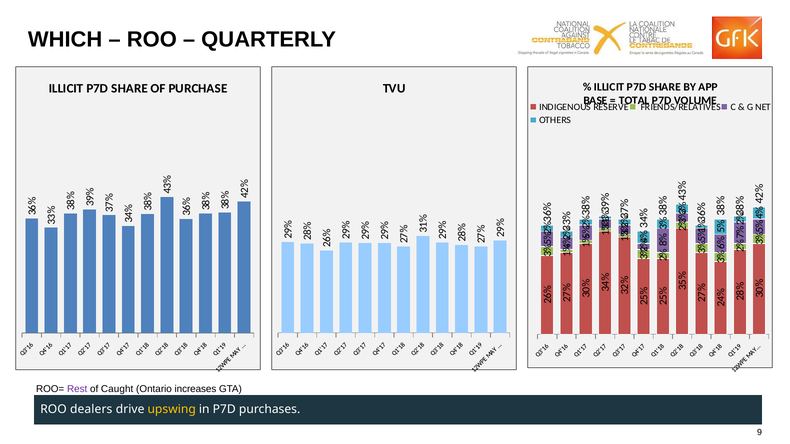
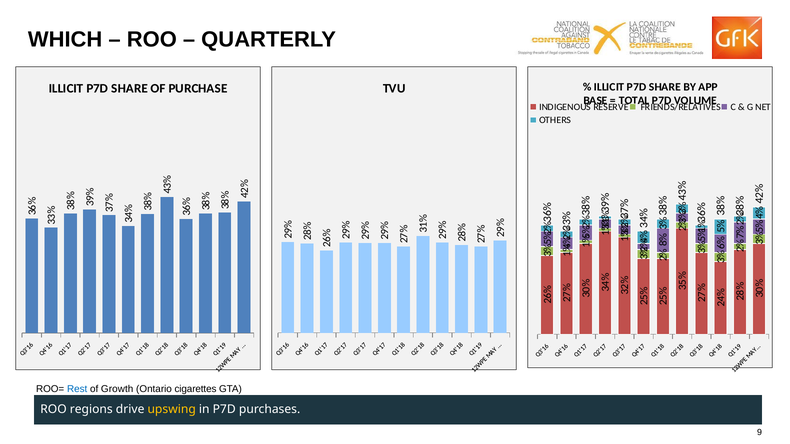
Rest colour: purple -> blue (77, 389)
Caught: Caught -> Growth (117, 389)
increases: increases -> cigarettes (195, 389)
dealers: dealers -> regions (91, 410)
